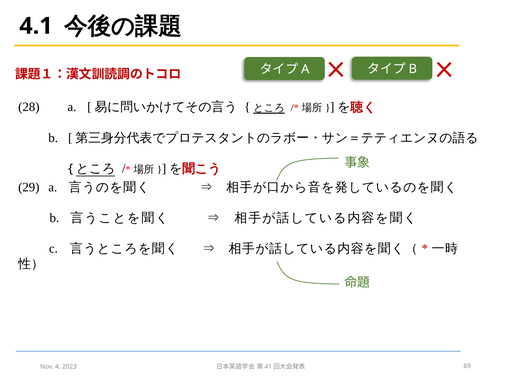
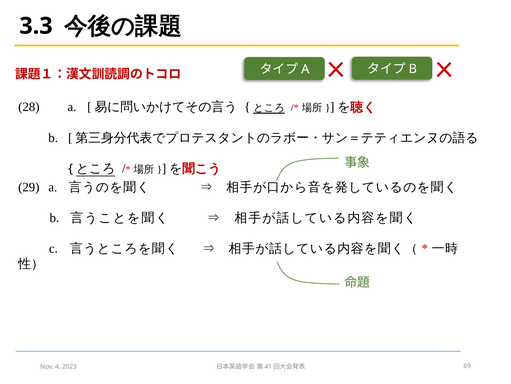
4.1: 4.1 -> 3.3 (36, 26)
